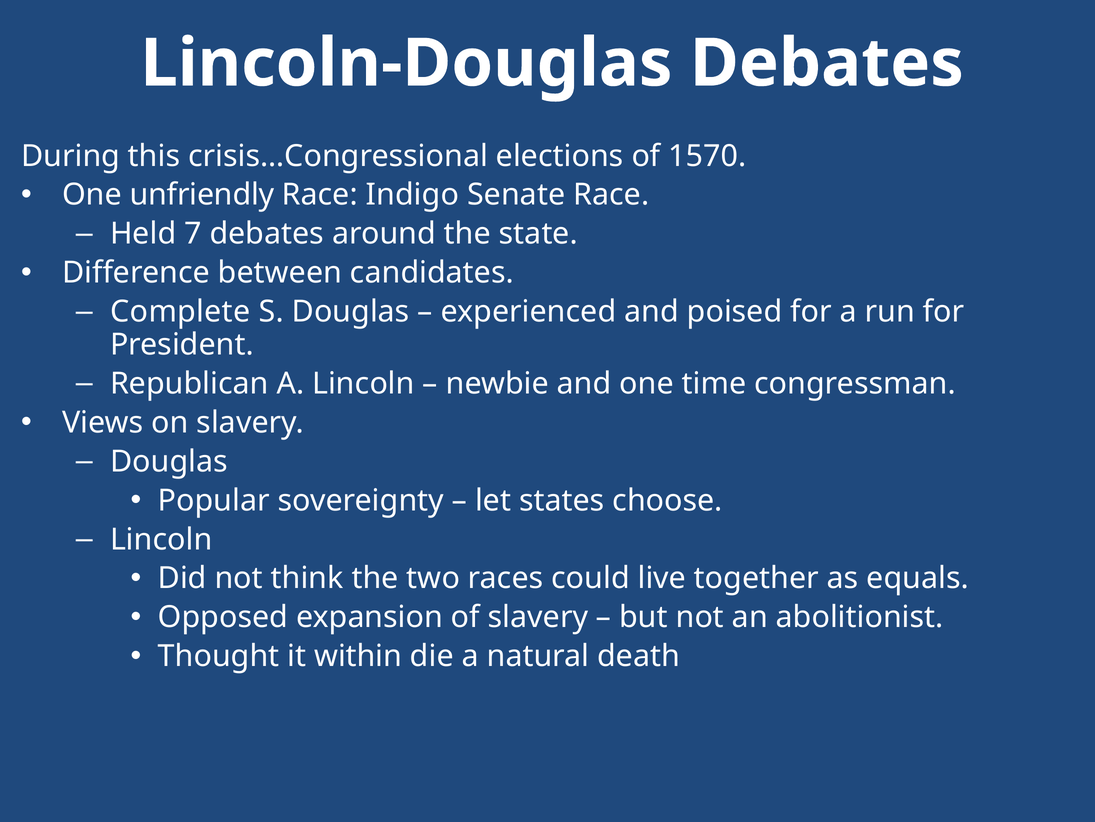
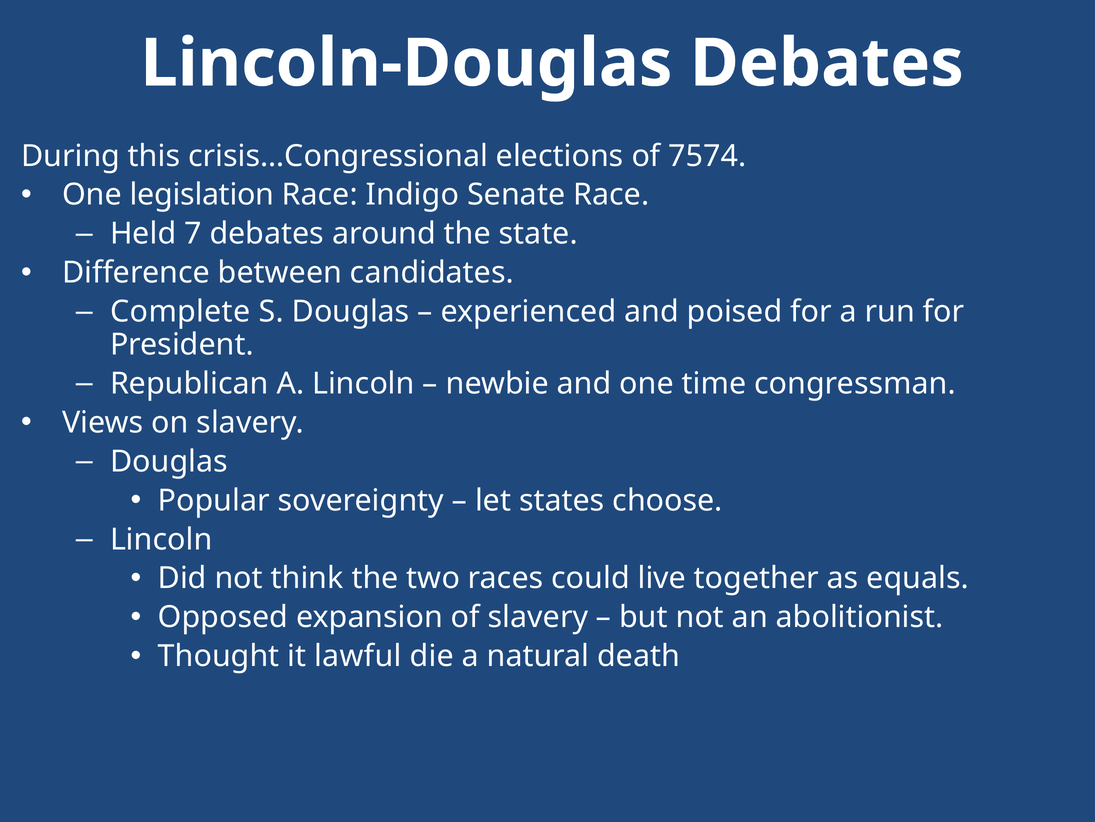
1570: 1570 -> 7574 (707, 156)
unfriendly: unfriendly -> legislation (202, 195)
within: within -> lawful (358, 656)
